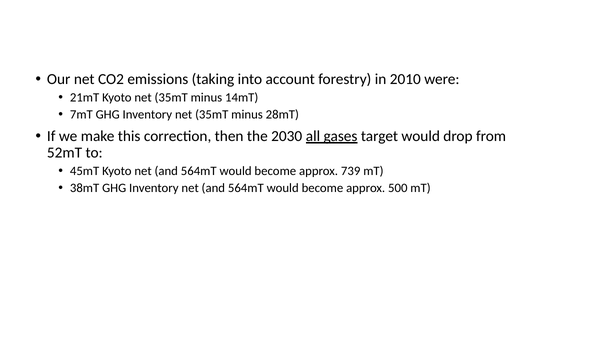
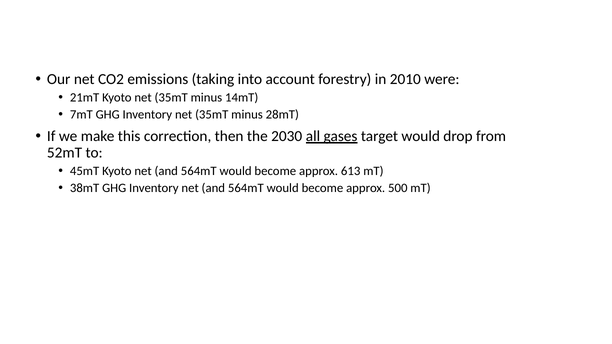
739: 739 -> 613 (351, 171)
